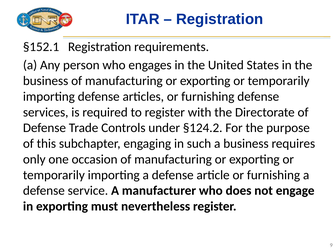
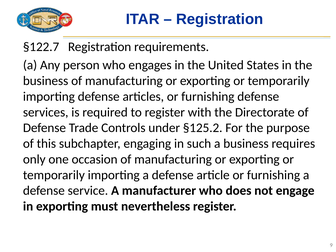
§152.1: §152.1 -> §122.7 (41, 47)
§124.2: §124.2 -> §125.2 (203, 128)
